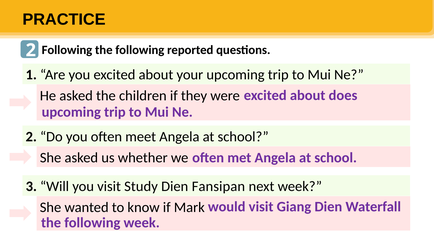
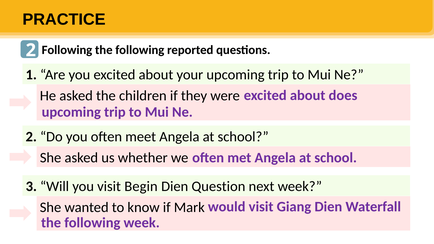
Study: Study -> Begin (141, 187)
Fansipan: Fansipan -> Question (218, 187)
